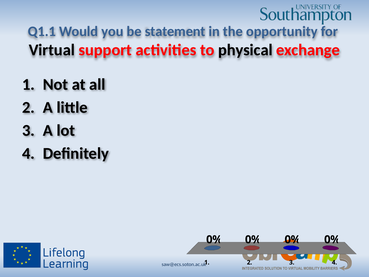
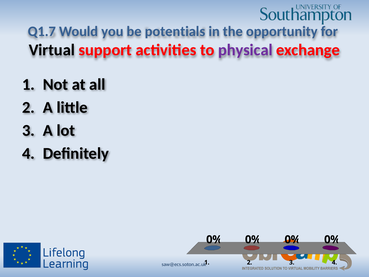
Q1.1: Q1.1 -> Q1.7 (42, 31)
statement: statement -> potentials (175, 31)
physical colour: black -> purple (245, 50)
